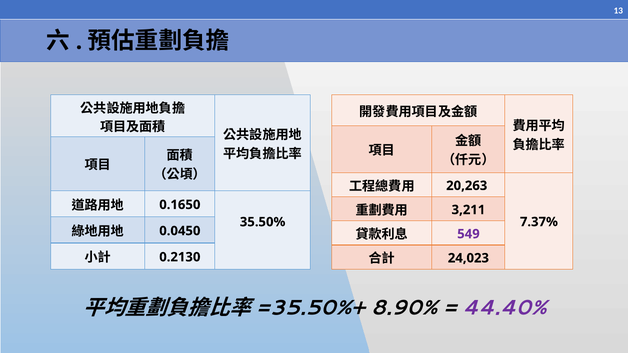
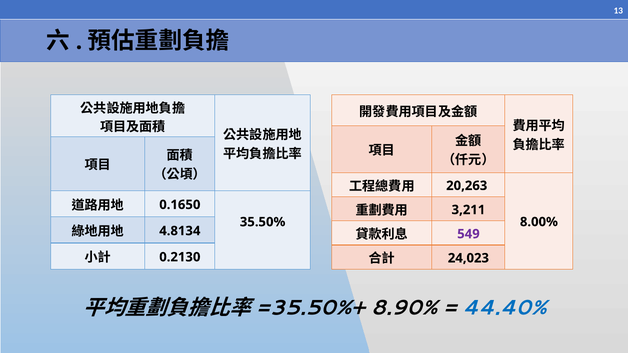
7.37%: 7.37% -> 8.00% (539, 222)
0.0450: 0.0450 -> 4.8134 (180, 231)
44.40% colour: purple -> blue (505, 308)
